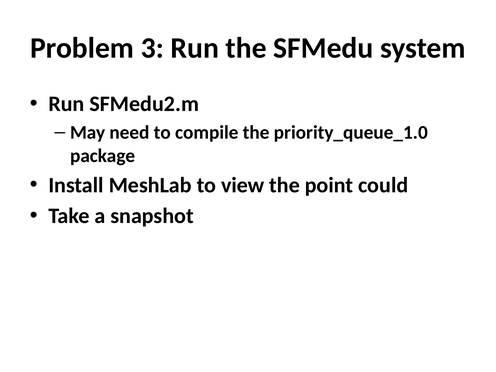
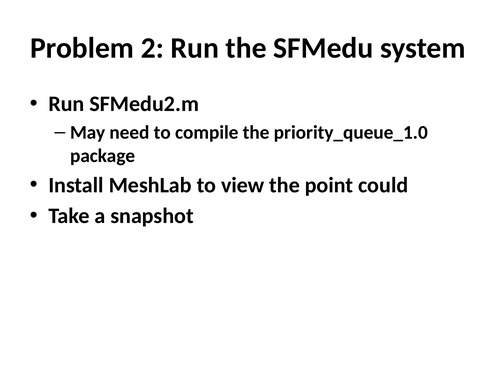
3: 3 -> 2 (152, 48)
